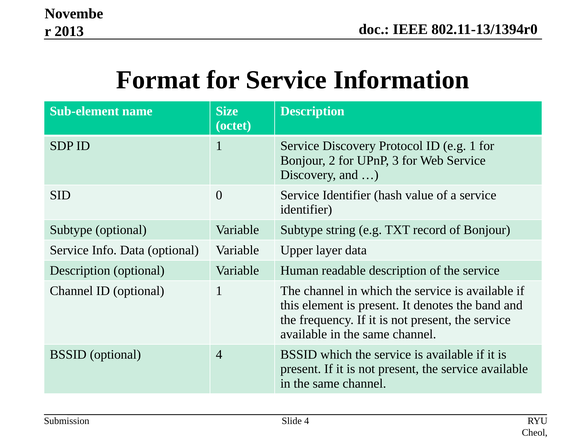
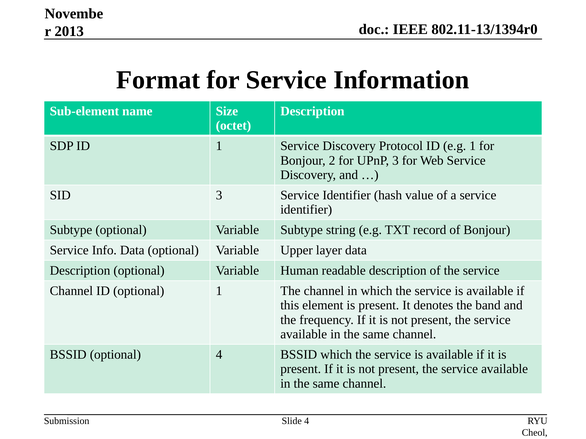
SID 0: 0 -> 3 (219, 195)
